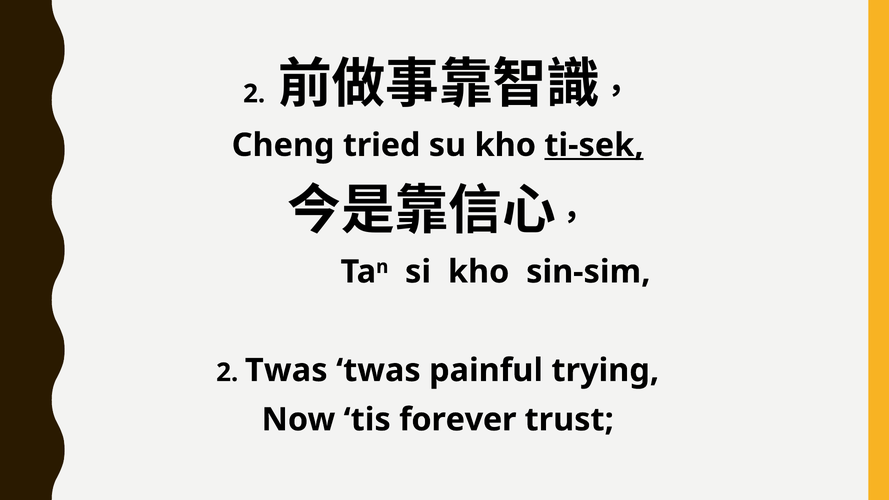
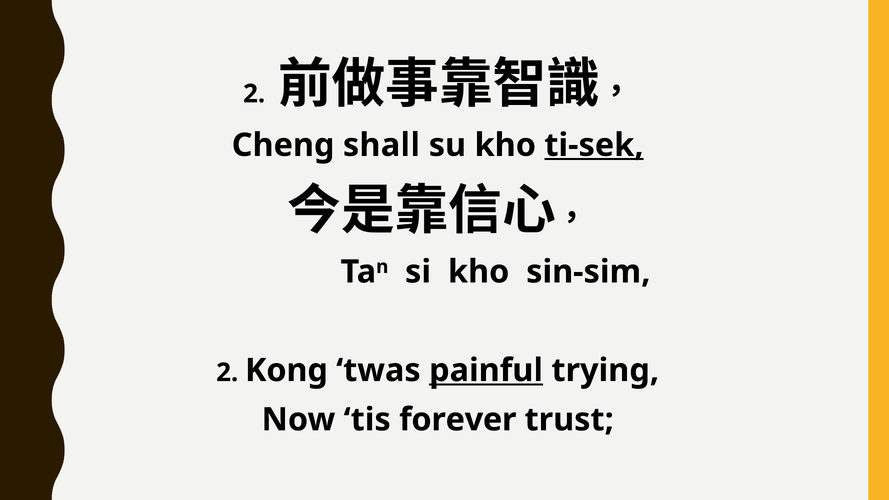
tried: tried -> shall (381, 145)
2 Twas: Twas -> Kong (286, 370)
painful underline: none -> present (486, 370)
